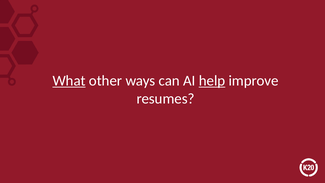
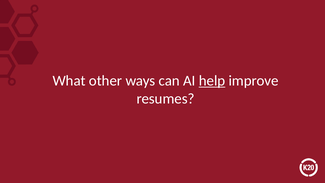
What underline: present -> none (69, 81)
